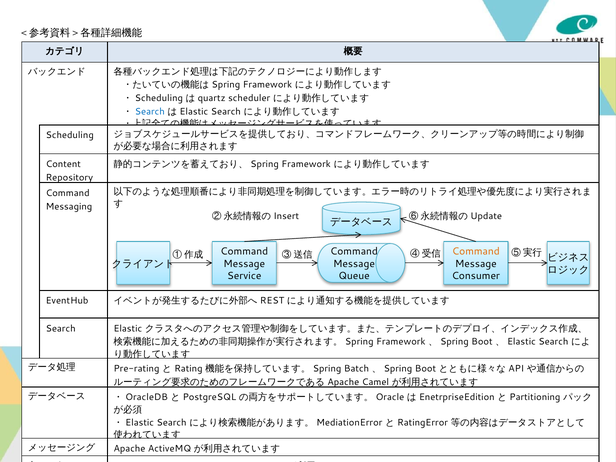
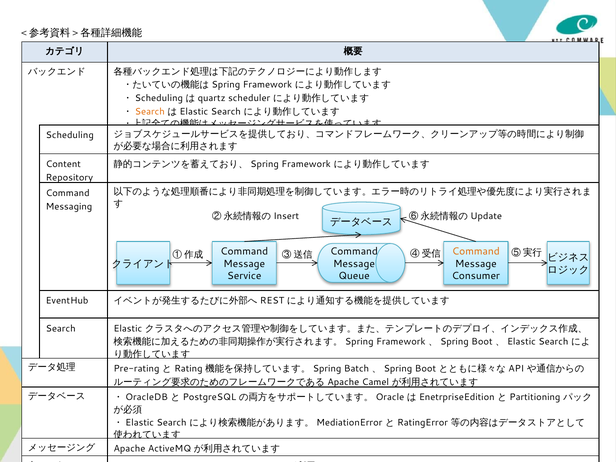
Search colour: blue -> orange (150, 112)
